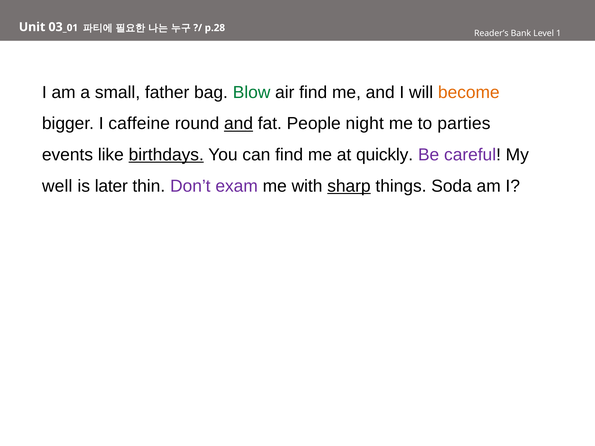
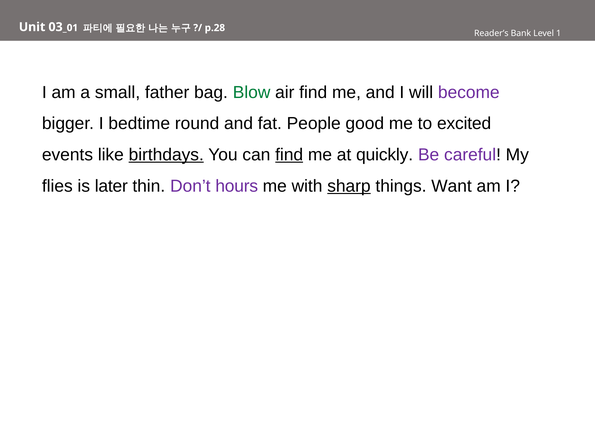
become colour: orange -> purple (469, 92)
caffeine: caffeine -> bedtime (139, 124)
and underline: present -> none (239, 124)
night: night -> good (365, 124)
parties: parties -> excited (464, 124)
find underline: none -> present (289, 155)
well: well -> flies (57, 186)
exam: exam -> hours (237, 186)
Soda: Soda -> Want (452, 186)
